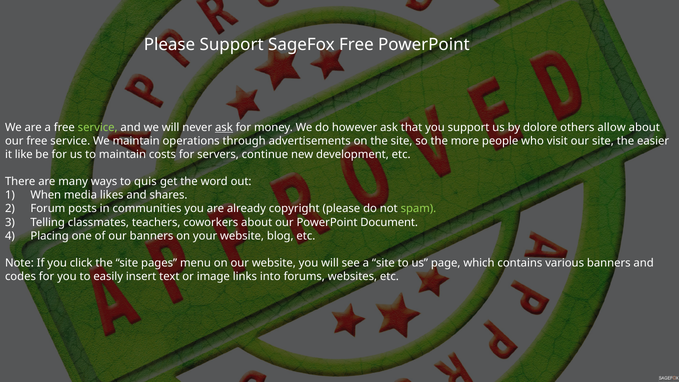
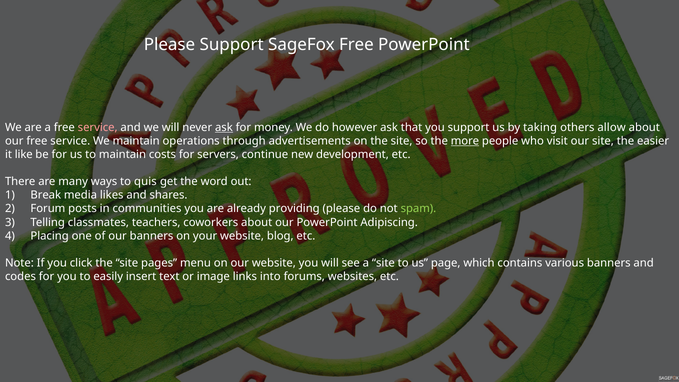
service colour: light green -> pink (98, 127)
dolore: dolore -> taking (540, 127)
more underline: none -> present (465, 141)
When: When -> Break (46, 195)
copyright: copyright -> providing (294, 209)
Document: Document -> Adipiscing (389, 222)
